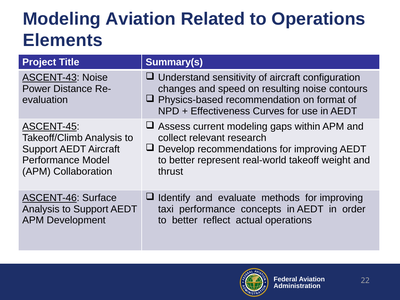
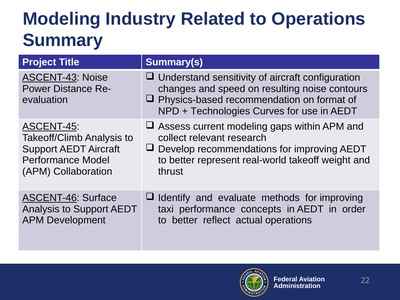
Modeling Aviation: Aviation -> Industry (141, 19)
Elements: Elements -> Summary (63, 40)
Effectiveness: Effectiveness -> Technologies (220, 111)
